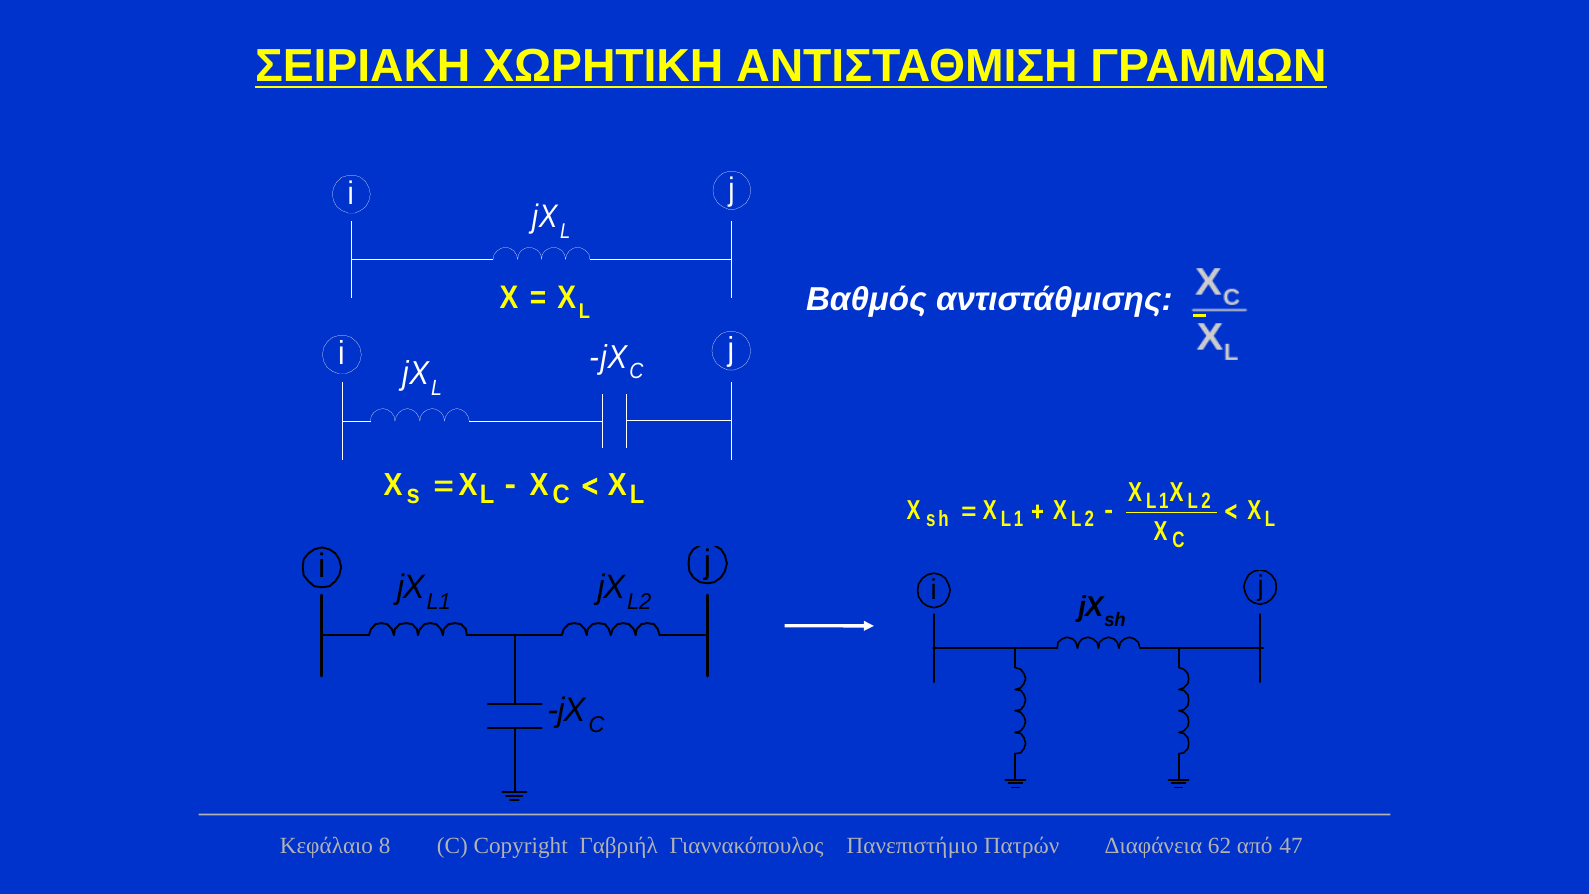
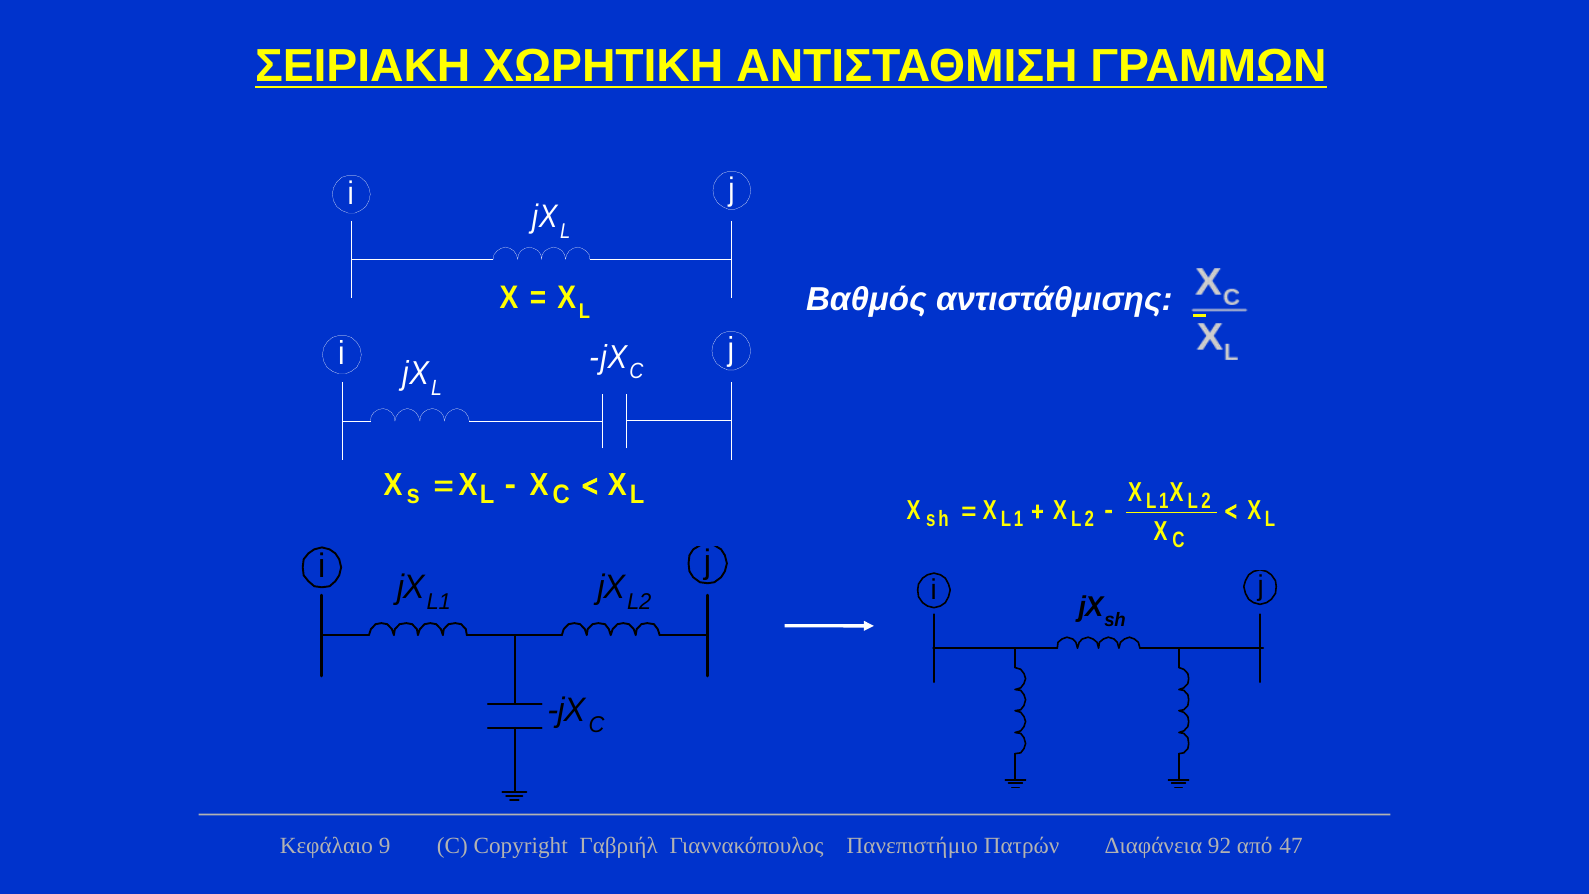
8: 8 -> 9 (385, 846)
62: 62 -> 92 (1220, 846)
